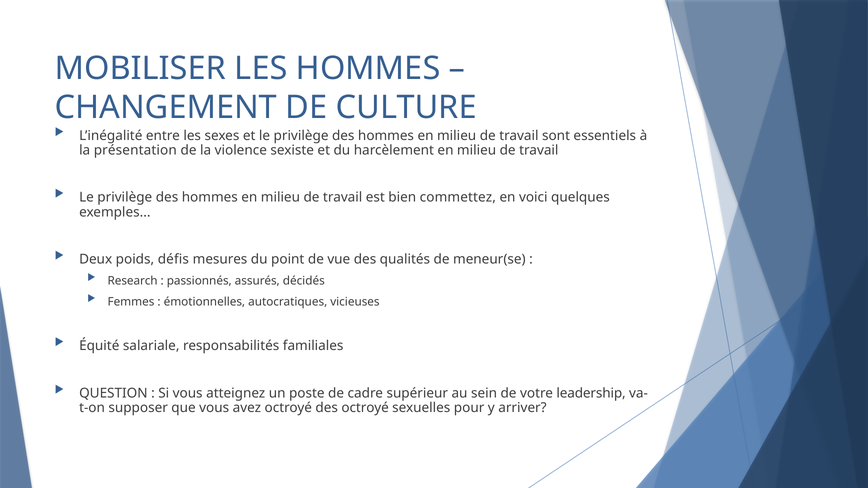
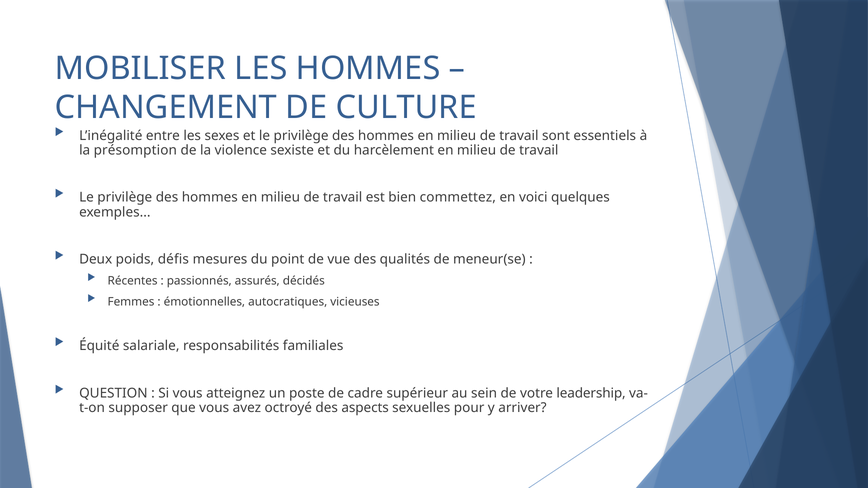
présentation: présentation -> présomption (135, 150)
Research: Research -> Récentes (133, 281)
des octroyé: octroyé -> aspects (365, 408)
